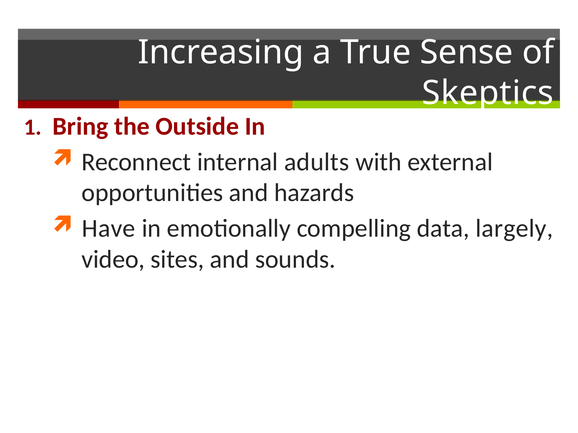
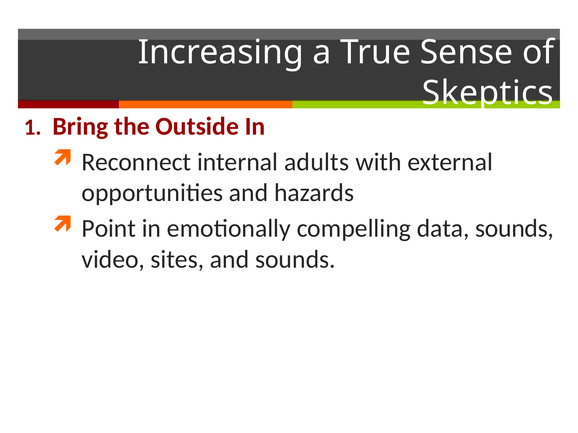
Have: Have -> Point (109, 229)
data largely: largely -> sounds (515, 229)
